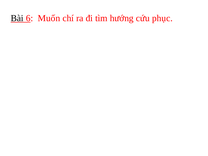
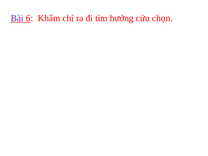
Bài colour: black -> purple (17, 18)
Muốn: Muốn -> Khâm (49, 18)
phục: phục -> chọn (162, 18)
